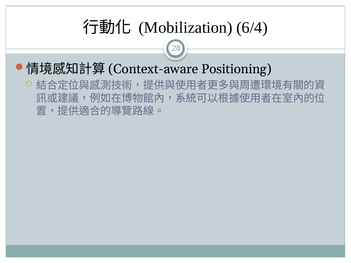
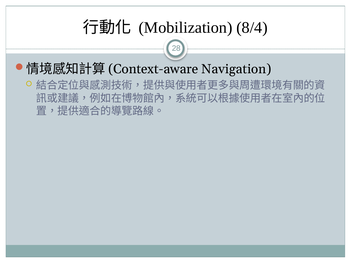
6/4: 6/4 -> 8/4 (252, 28)
Positioning: Positioning -> Navigation (236, 69)
